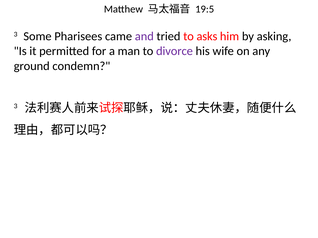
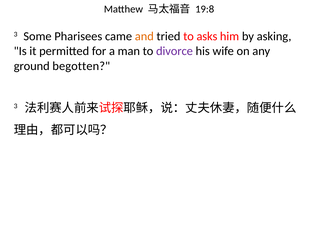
19:5: 19:5 -> 19:8 (205, 9)
and colour: purple -> orange (144, 36)
condemn: condemn -> begotten (81, 66)
